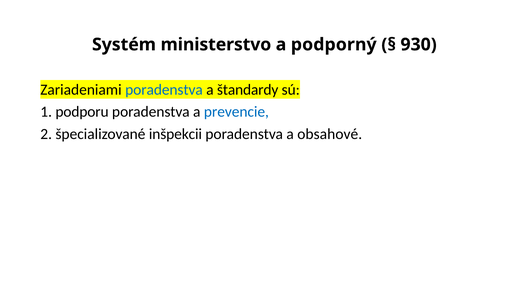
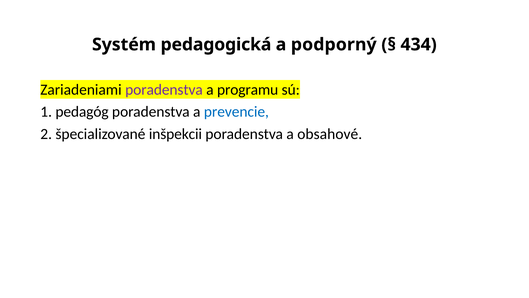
ministerstvo: ministerstvo -> pedagogická (216, 44)
930: 930 -> 434 (419, 44)
poradenstva colour: blue -> purple (164, 89)
štandardy: štandardy -> programu (248, 89)
podporu: podporu -> pedagóg (82, 112)
